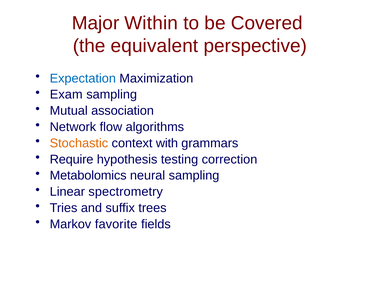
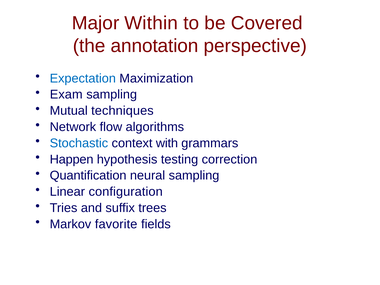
equivalent: equivalent -> annotation (155, 46)
association: association -> techniques (122, 111)
Stochastic colour: orange -> blue (79, 143)
Require: Require -> Happen (72, 159)
Metabolomics: Metabolomics -> Quantification (88, 176)
spectrometry: spectrometry -> configuration (126, 192)
